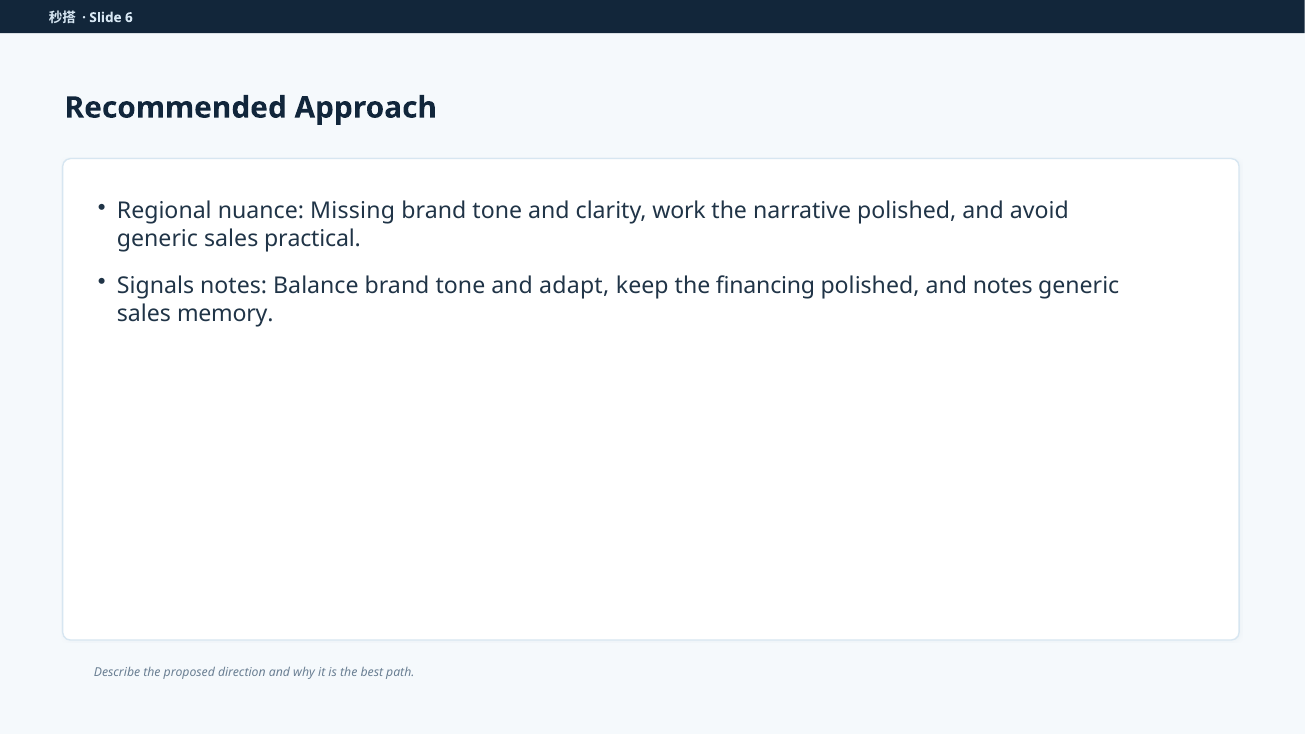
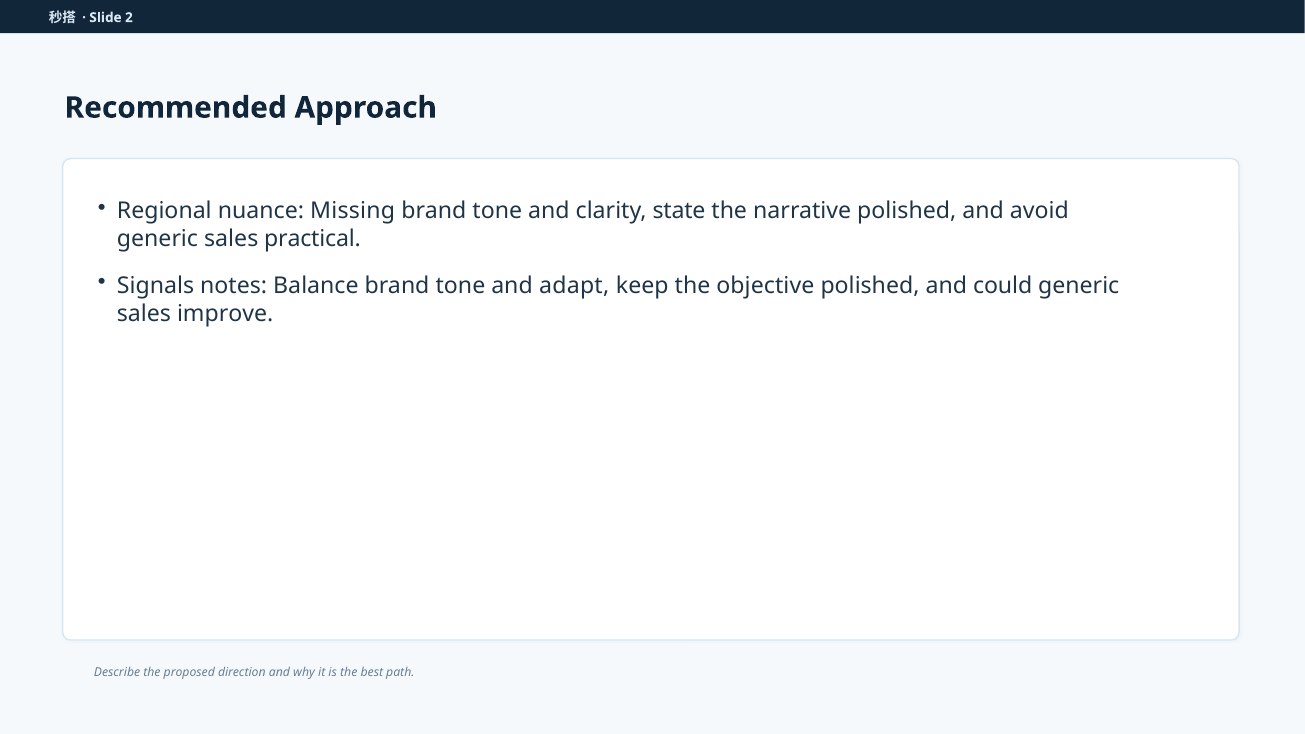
6: 6 -> 2 (129, 18)
work: work -> state (679, 211)
financing: financing -> objective (765, 286)
and notes: notes -> could (1003, 286)
memory: memory -> improve (225, 313)
